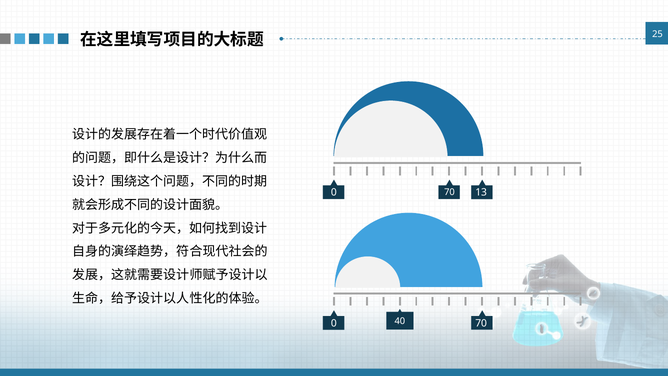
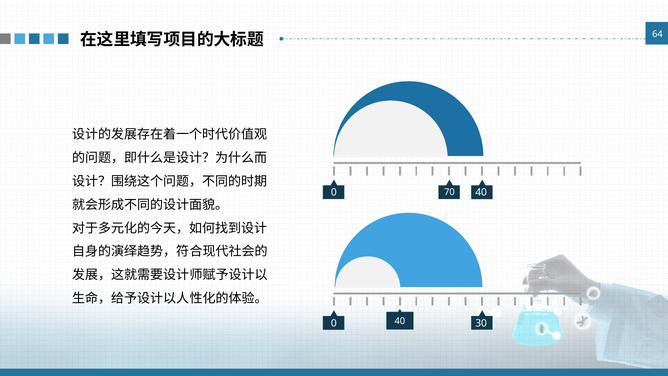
25: 25 -> 64 (657, 34)
0 13: 13 -> 40 (481, 193)
0 70: 70 -> 30 (481, 323)
